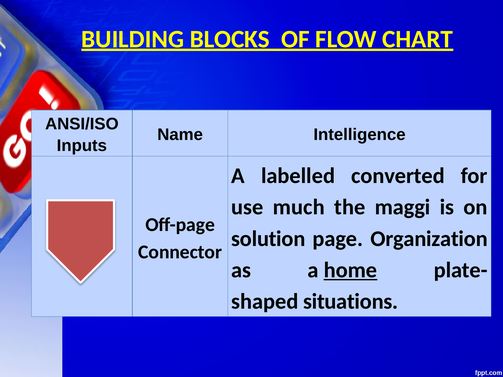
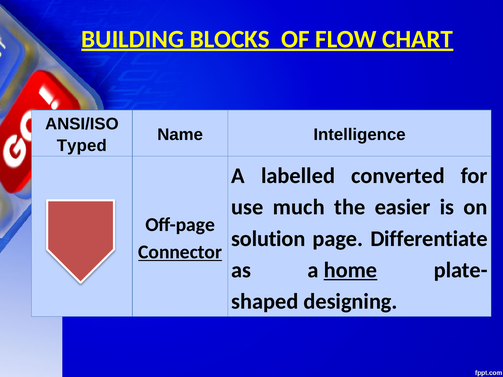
Inputs: Inputs -> Typed (82, 146)
maggi: maggi -> easier (403, 207)
Organization: Organization -> Differentiate (429, 239)
Connector underline: none -> present (180, 252)
situations: situations -> designing (350, 302)
